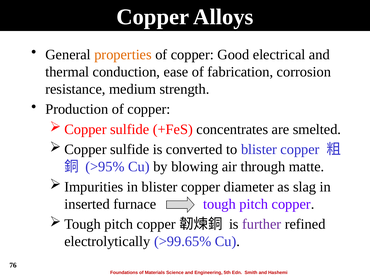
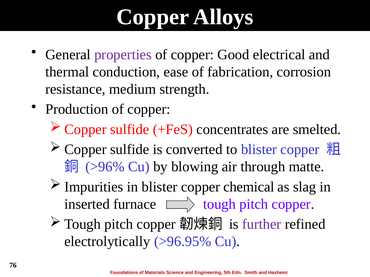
properties colour: orange -> purple (123, 55)
>95%: >95% -> >96% (105, 167)
diameter: diameter -> chemical (249, 187)
>99.65%: >99.65% -> >96.95% (183, 242)
